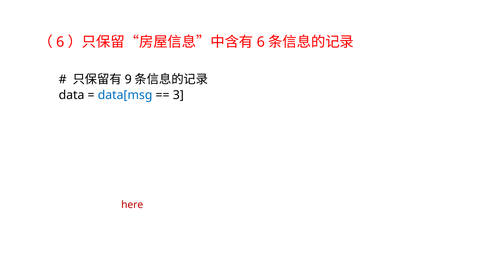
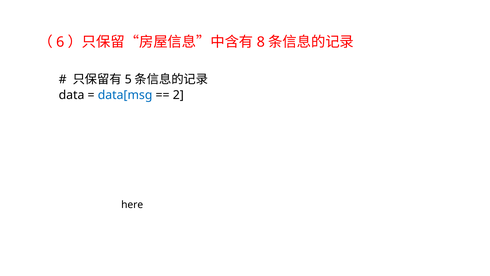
6: 6 -> 8 (261, 42)
9: 9 -> 5 (128, 79)
3: 3 -> 2 (178, 95)
here colour: red -> black (132, 205)
